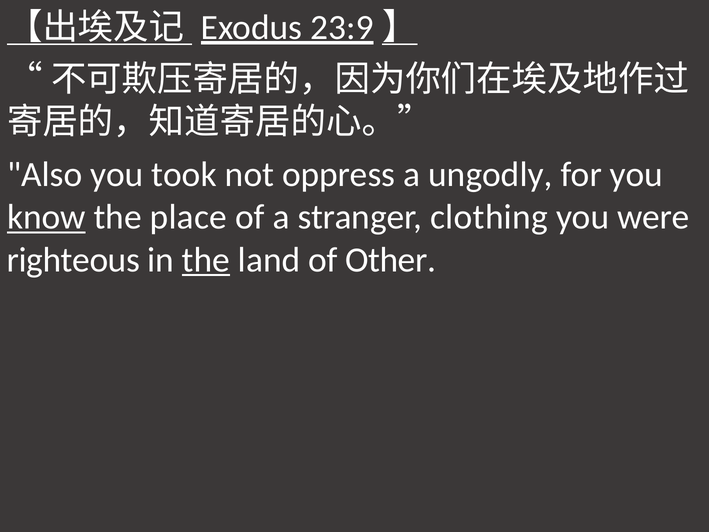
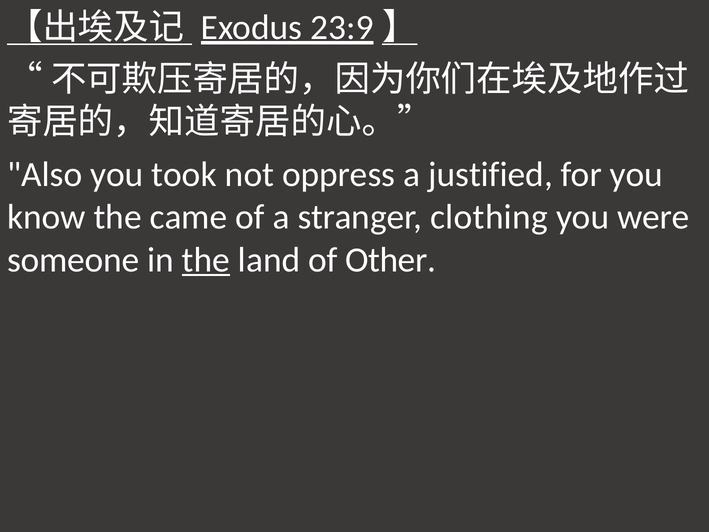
ungodly: ungodly -> justified (491, 175)
know underline: present -> none (46, 217)
place: place -> came (189, 217)
righteous: righteous -> someone (73, 260)
